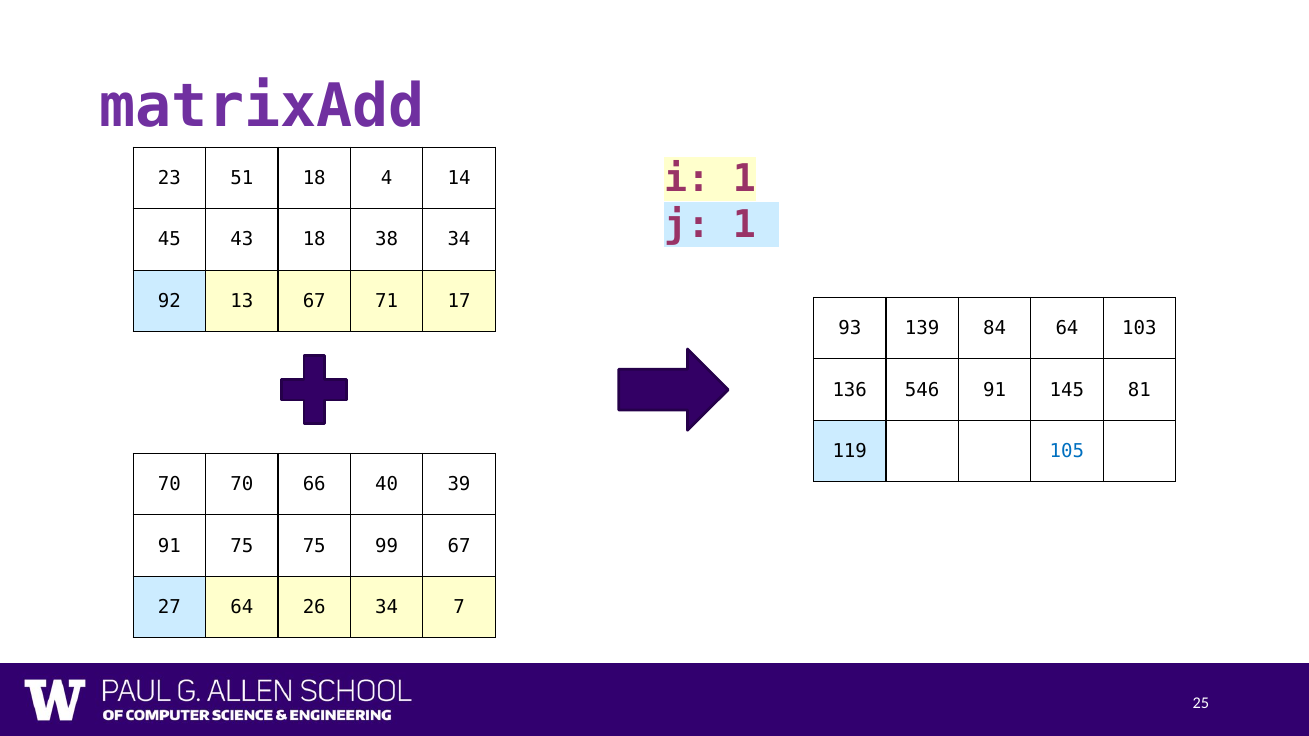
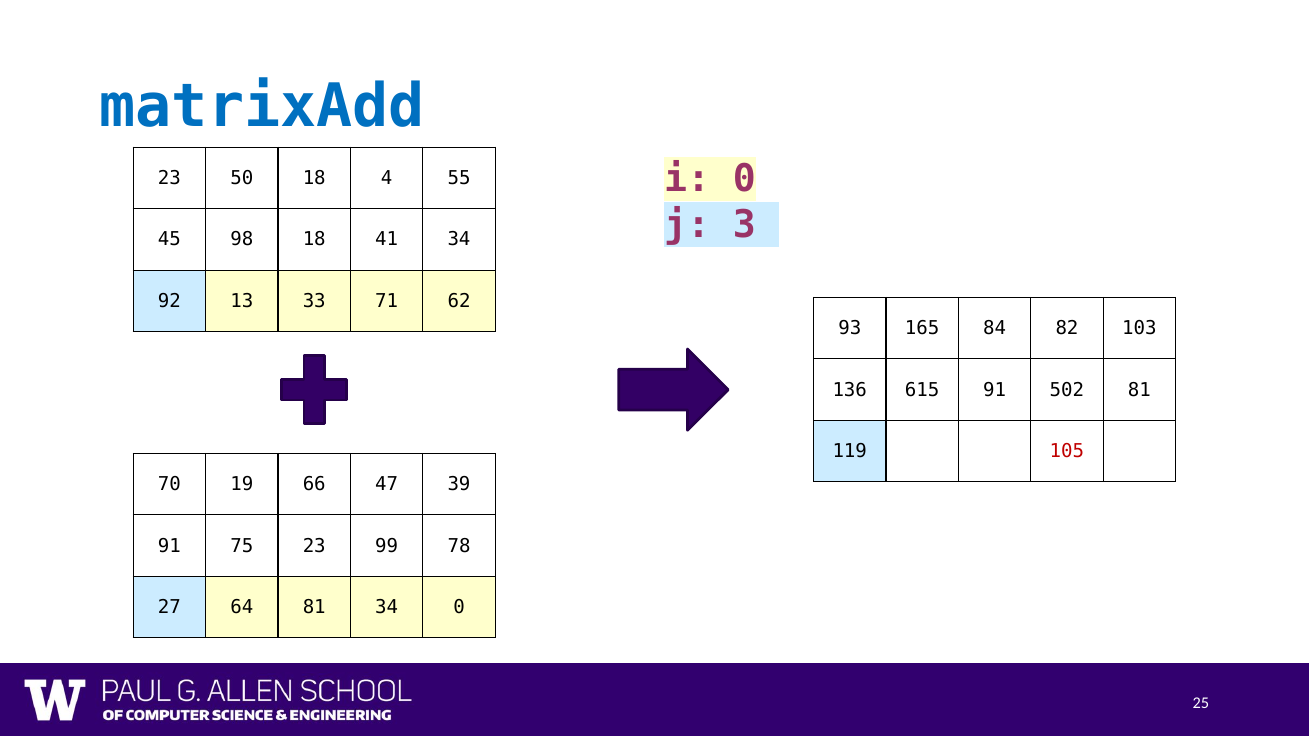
matrixAdd colour: purple -> blue (262, 107)
i 1: 1 -> 0 (744, 179)
51: 51 -> 50 (242, 178)
14: 14 -> 55 (459, 178)
j 1: 1 -> 3 (744, 225)
45 43: 43 -> 98 (242, 240)
38: 38 -> 41 (387, 240)
13 67: 67 -> 33 (314, 301)
17: 17 -> 62 (459, 301)
139: 139 -> 165 (922, 329)
84 64: 64 -> 82 (1067, 329)
546: 546 -> 615 (922, 390)
145: 145 -> 502 (1067, 390)
105 colour: blue -> red (1067, 452)
70 70: 70 -> 19 (242, 485)
40: 40 -> 47 (387, 485)
75 75: 75 -> 23 (314, 546)
99 67: 67 -> 78 (459, 546)
64 26: 26 -> 81 (314, 608)
34 7: 7 -> 0 (459, 608)
